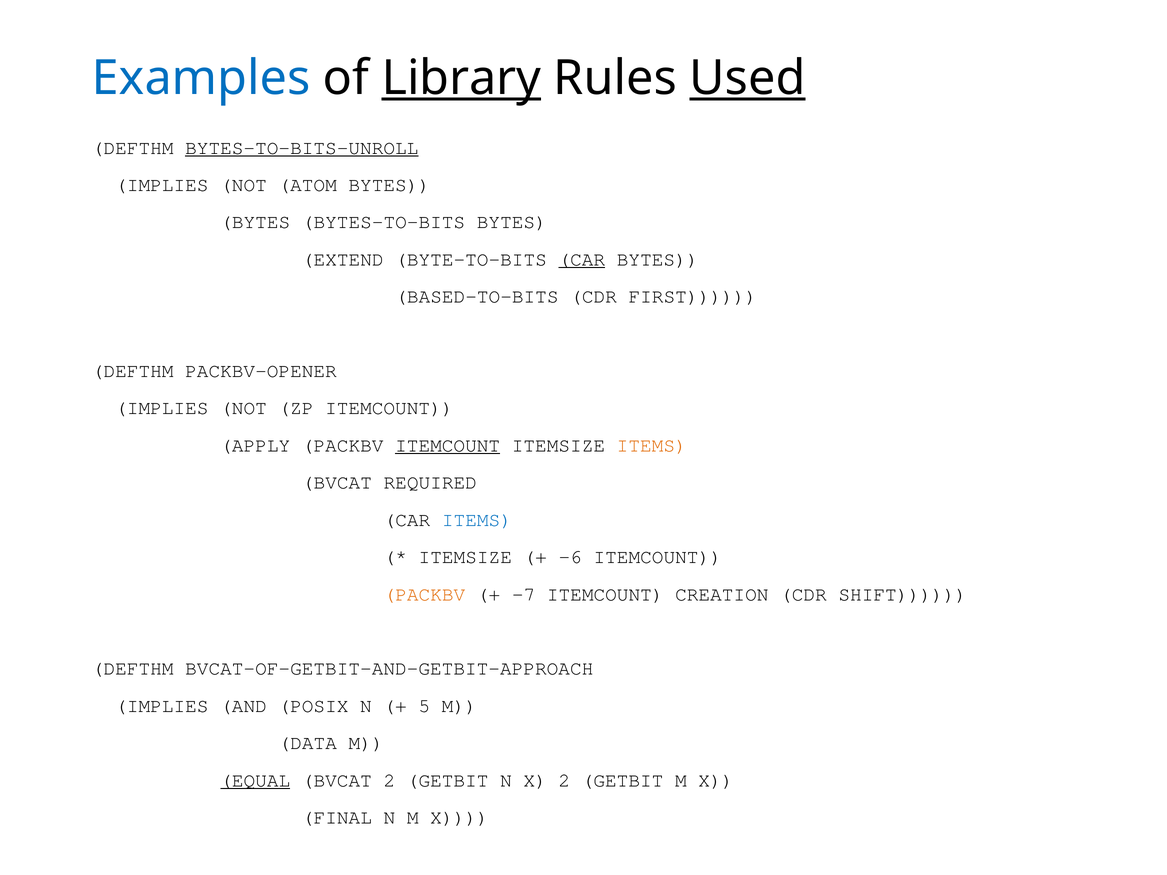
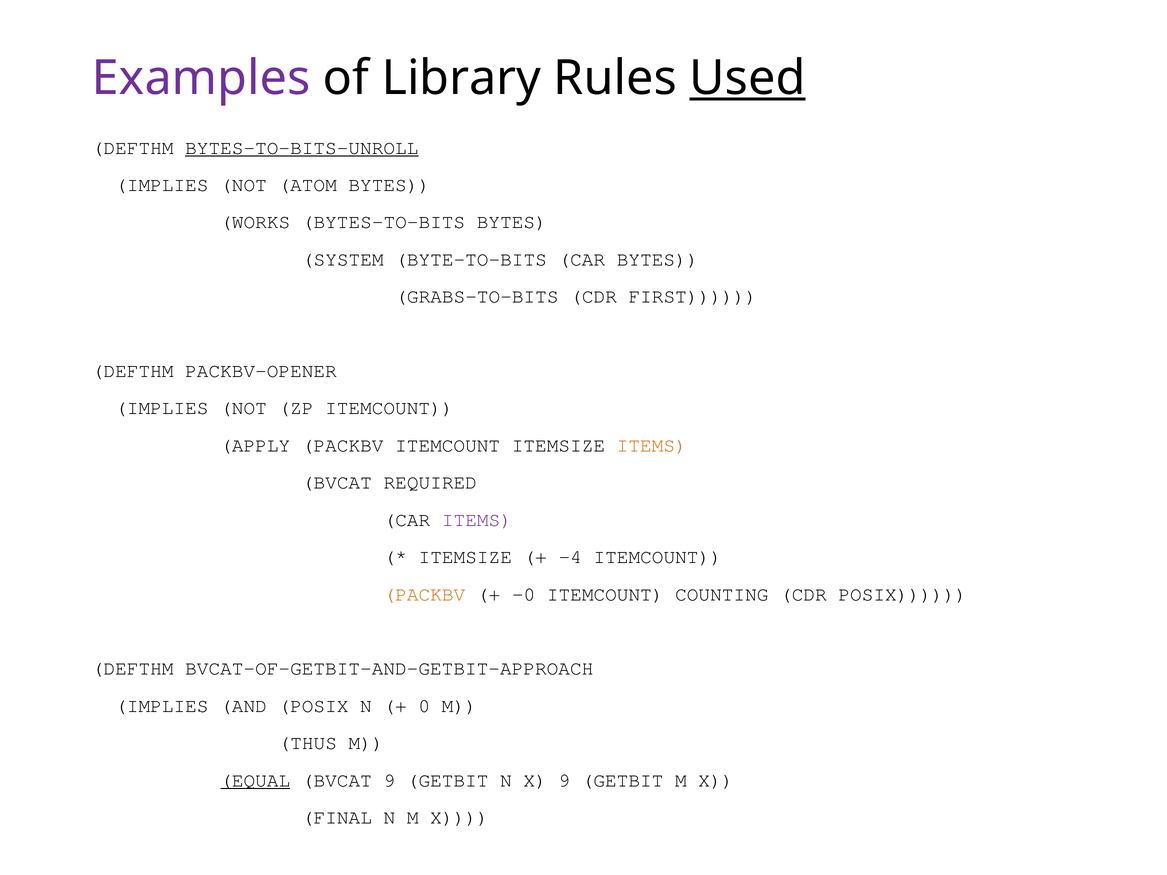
Examples colour: blue -> purple (201, 78)
Library underline: present -> none (461, 78)
BYTES: BYTES -> WORKS (255, 222)
EXTEND: EXTEND -> SYSTEM (343, 259)
CAR underline: present -> none (582, 259)
BASED-TO-BITS: BASED-TO-BITS -> GRABS-TO-BITS (477, 297)
ITEMCOUNT underline: present -> none (448, 445)
ITEMS colour: blue -> purple (477, 520)
-6: -6 -> -4 (570, 557)
-7: -7 -> -0 (524, 594)
CREATION: CREATION -> COUNTING (722, 594)
CDR SHIFT: SHIFT -> POSIX (903, 594)
5: 5 -> 0 (424, 706)
DATA: DATA -> THUS (308, 743)
BVCAT 2: 2 -> 9 (389, 780)
X 2: 2 -> 9 (564, 780)
